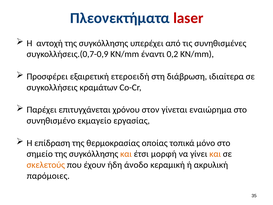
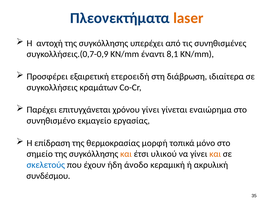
laser colour: red -> orange (188, 18)
0,2: 0,2 -> 8,1 (172, 54)
χρόνου στον: στον -> γίνει (151, 110)
οποίας: οποίας -> μορφή (155, 143)
μορφή: μορφή -> υλικού (164, 154)
σκελετούς colour: orange -> blue (46, 165)
παρόμοιες: παρόμοιες -> συνδέσμου (48, 176)
